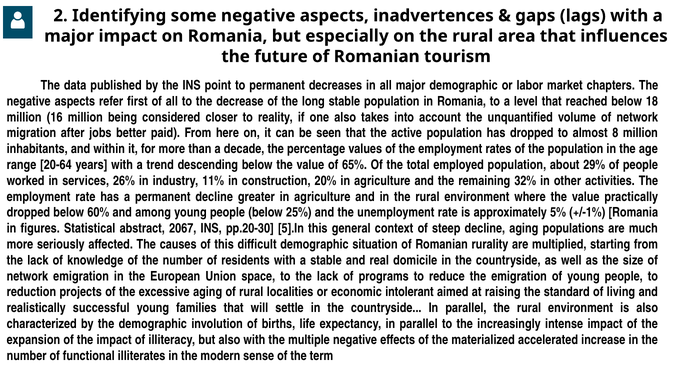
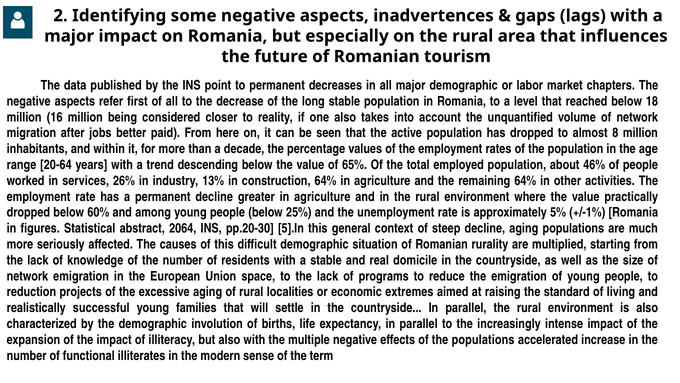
29%: 29% -> 46% (594, 165)
11%: 11% -> 13% (213, 181)
construction 20%: 20% -> 64% (325, 181)
remaining 32%: 32% -> 64% (525, 181)
2067: 2067 -> 2064 (183, 228)
intolerant: intolerant -> extremes (409, 292)
the materialized: materialized -> populations (483, 339)
